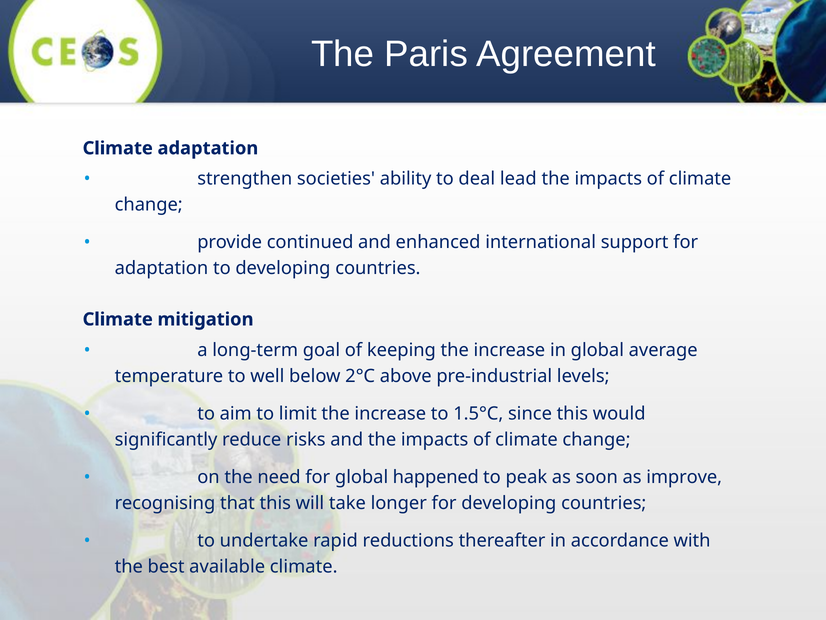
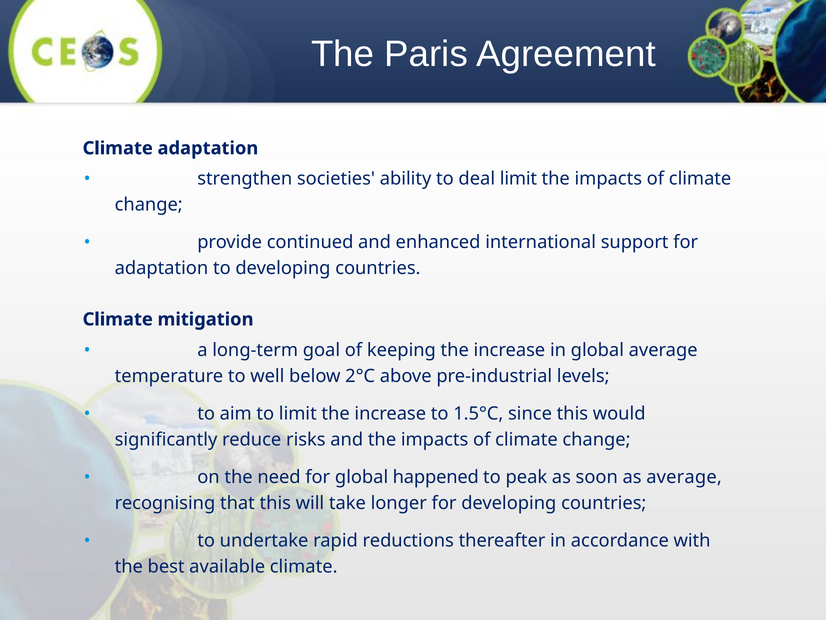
deal lead: lead -> limit (518, 179)
as improve: improve -> average (684, 477)
